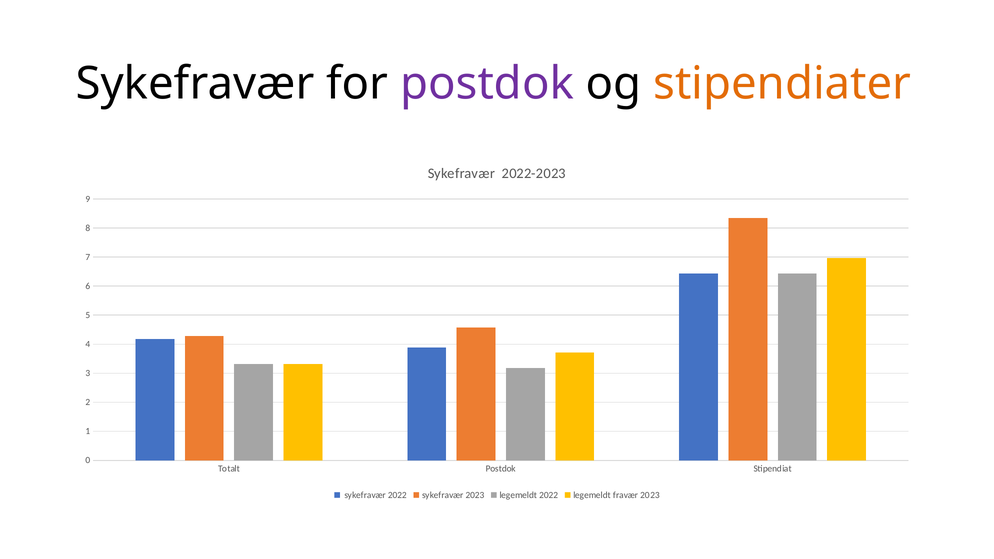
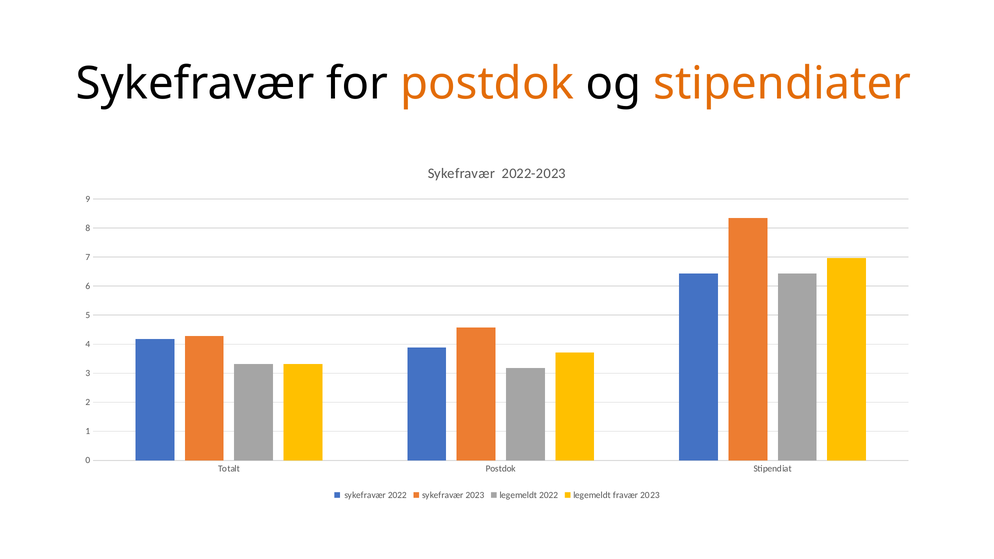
postdok colour: purple -> orange (487, 83)
